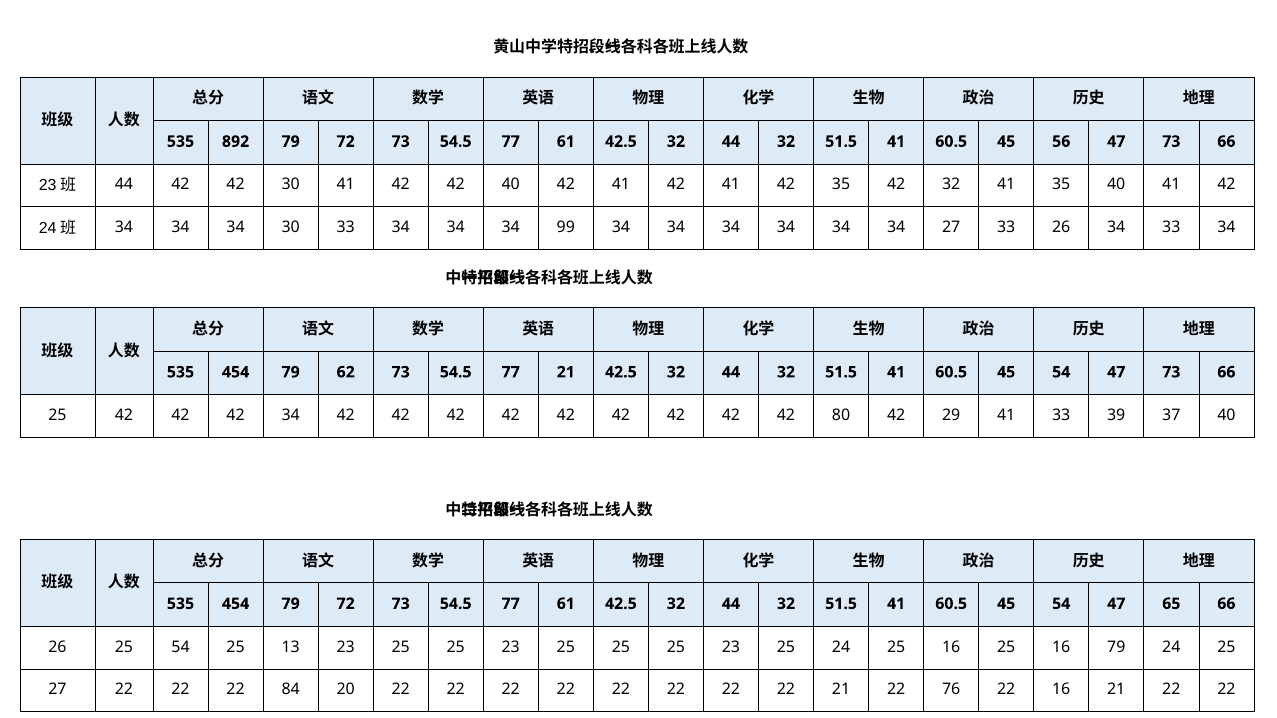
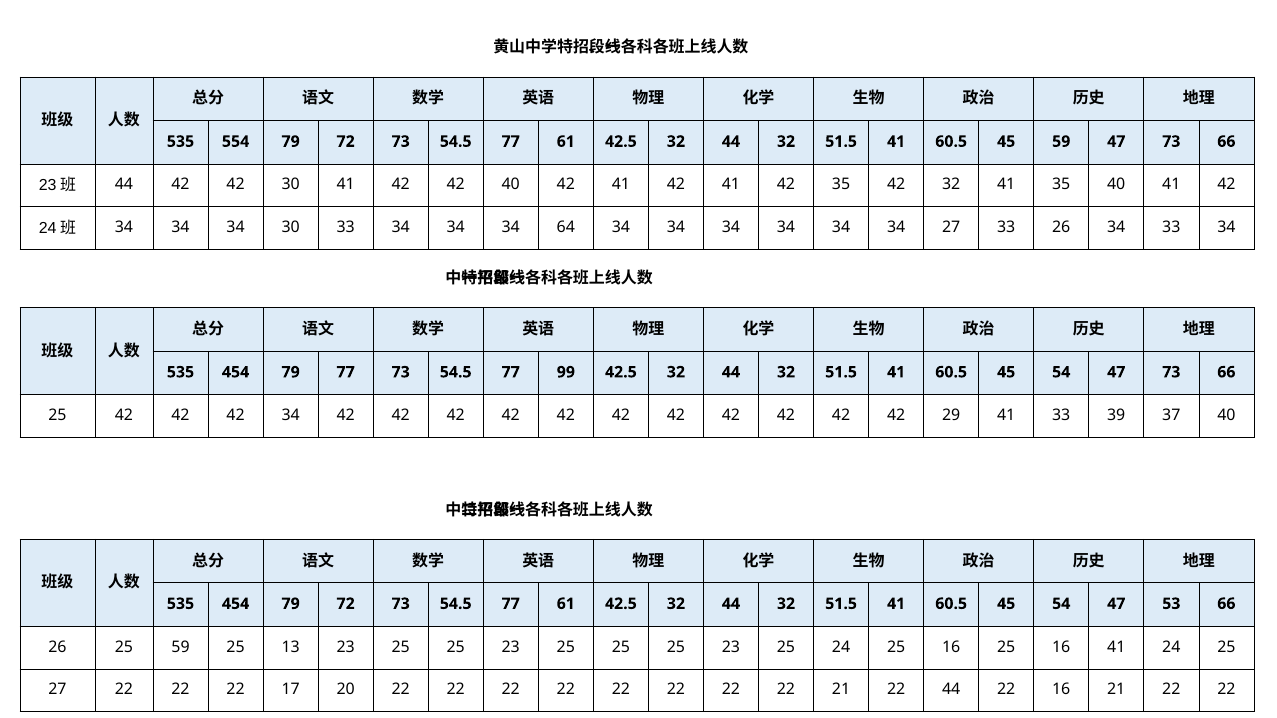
892: 892 -> 554 (236, 142)
45 56: 56 -> 59 (1061, 142)
99: 99 -> 64 (566, 227)
79 62: 62 -> 77 (346, 372)
77 21: 21 -> 99 (566, 372)
80: 80 -> 42 (841, 415)
65: 65 -> 53 (1171, 604)
25 54: 54 -> 59 (181, 647)
16 79: 79 -> 41 (1116, 647)
84: 84 -> 17 (291, 690)
22 76: 76 -> 44 (951, 690)
